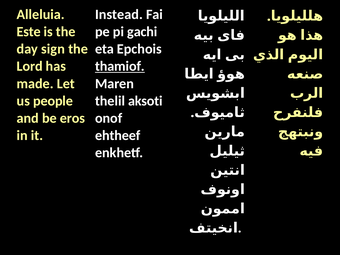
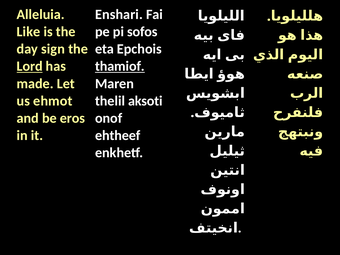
Instead: Instead -> Enshari (119, 14)
Este: Este -> Like (28, 32)
gachi: gachi -> sofos (142, 32)
Lord underline: none -> present (30, 66)
people: people -> ehmot (53, 101)
